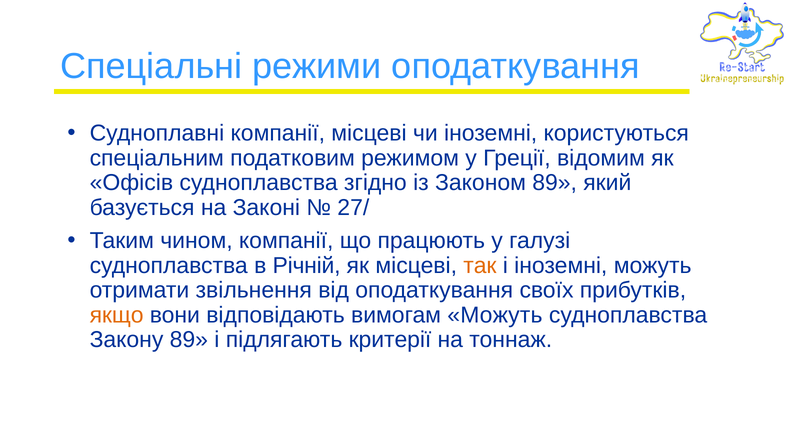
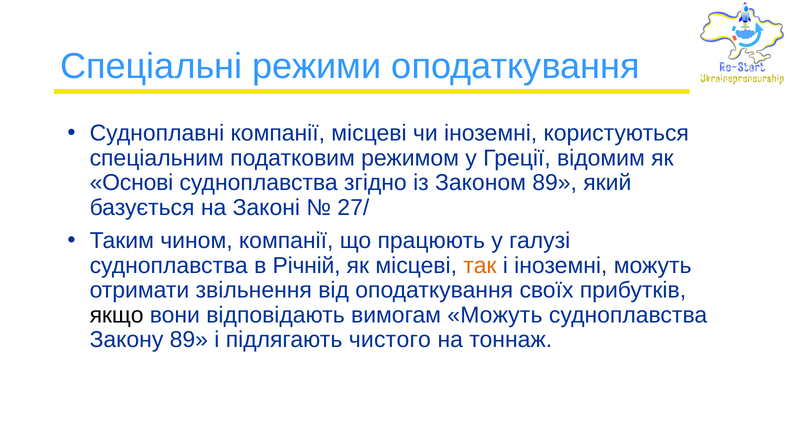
Офісів: Офісів -> Основі (131, 183)
якщо colour: orange -> black (117, 315)
критерії: критерії -> чистого (390, 340)
